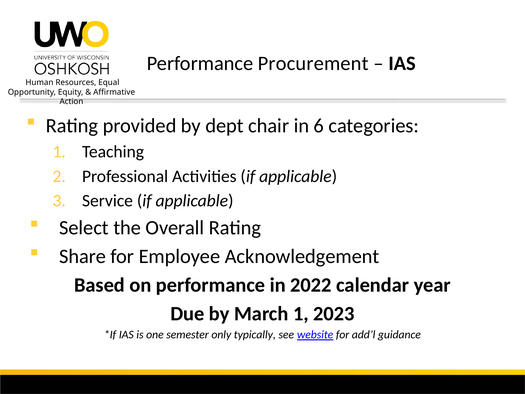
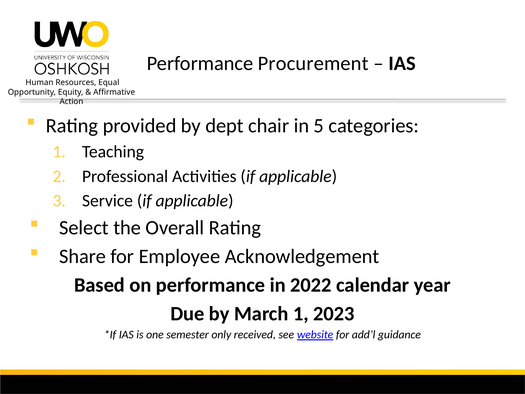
6: 6 -> 5 (319, 126)
typically: typically -> received (255, 335)
